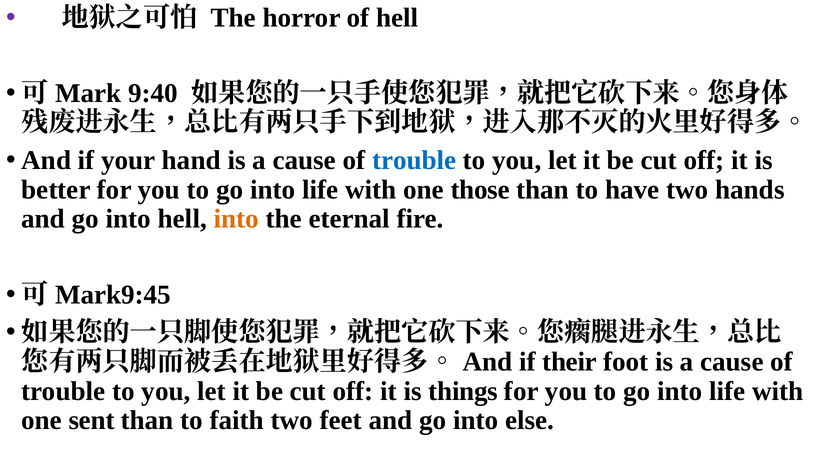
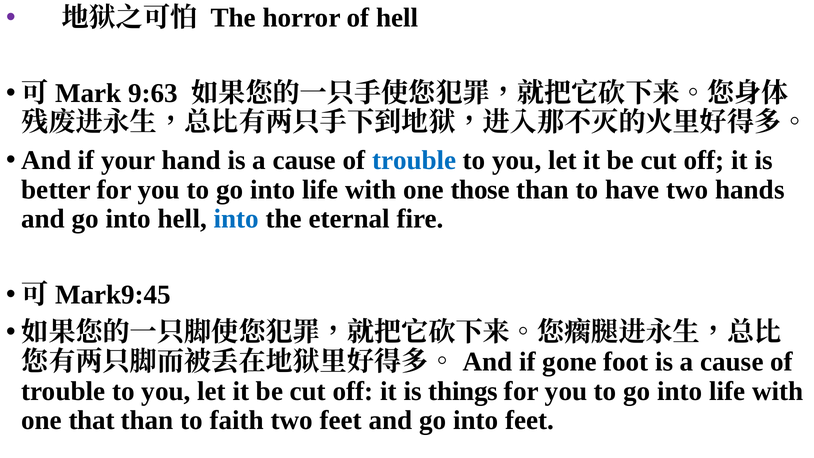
9:40: 9:40 -> 9:63 (153, 93)
into colour: orange -> blue (236, 219)
their: their -> gone (570, 362)
sent: sent -> that (92, 420)
into else: else -> feet (530, 420)
